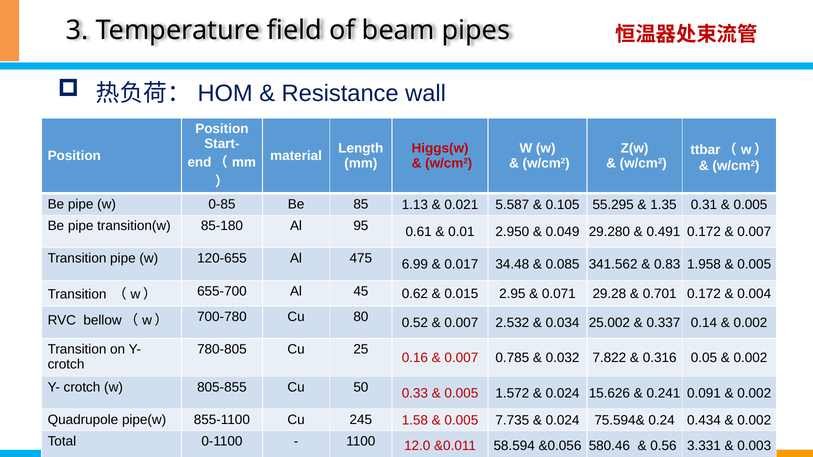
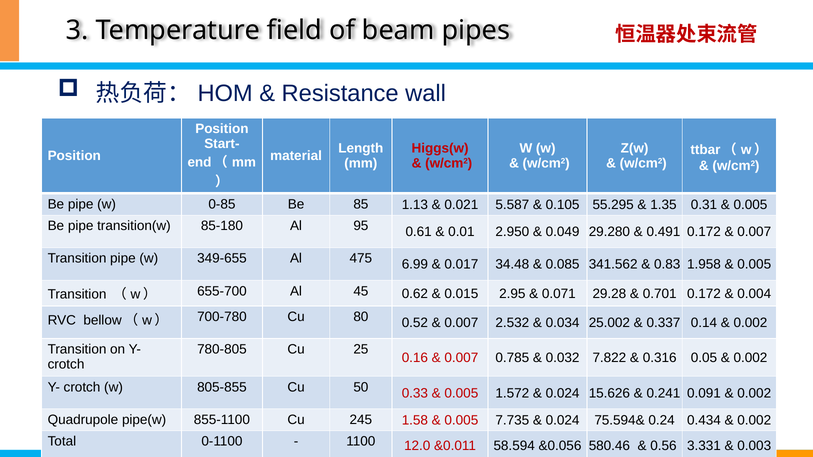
120-655: 120-655 -> 349-655 (222, 259)
